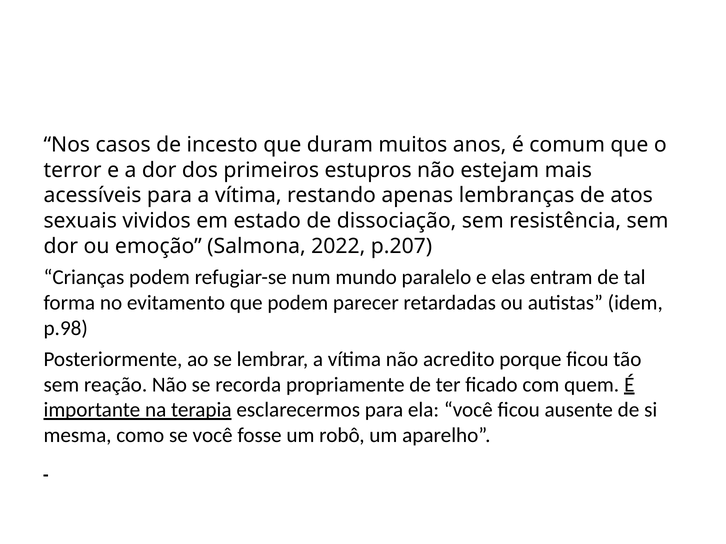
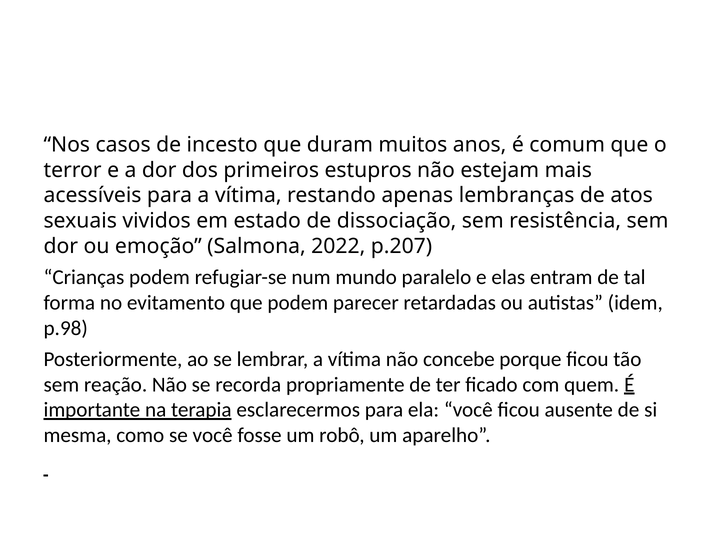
acredito: acredito -> concebe (459, 359)
